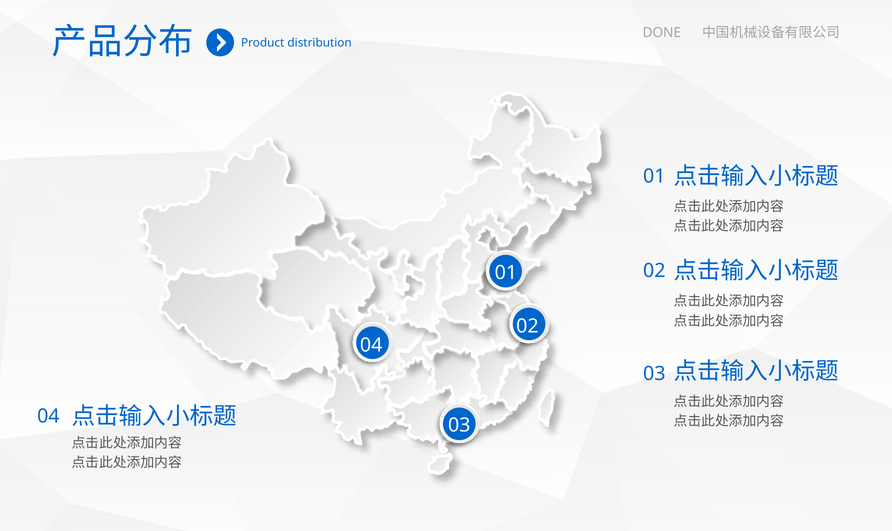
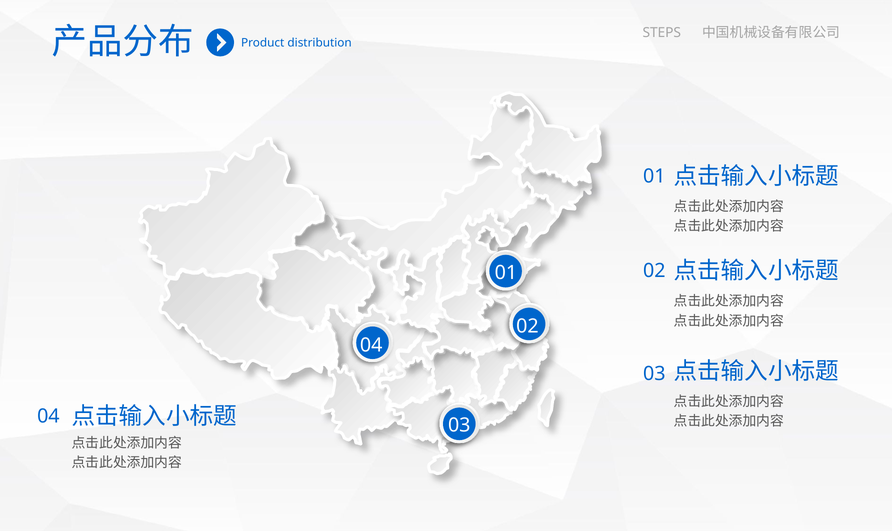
DONE: DONE -> STEPS (662, 33)
